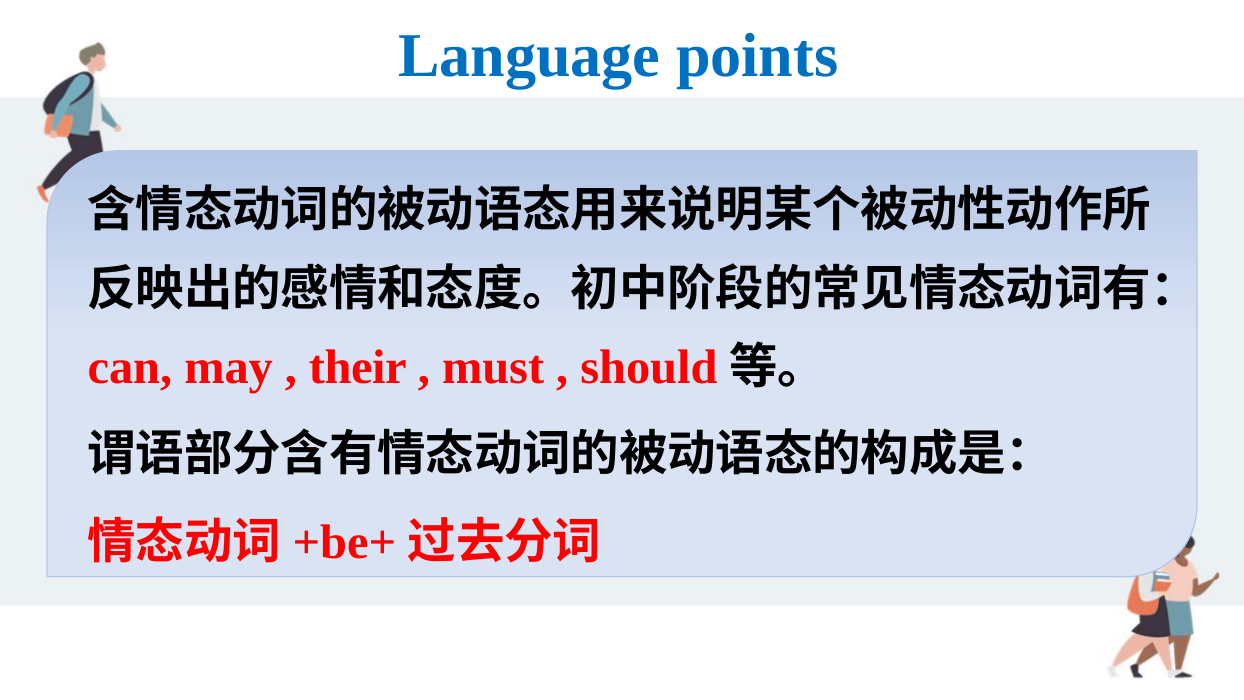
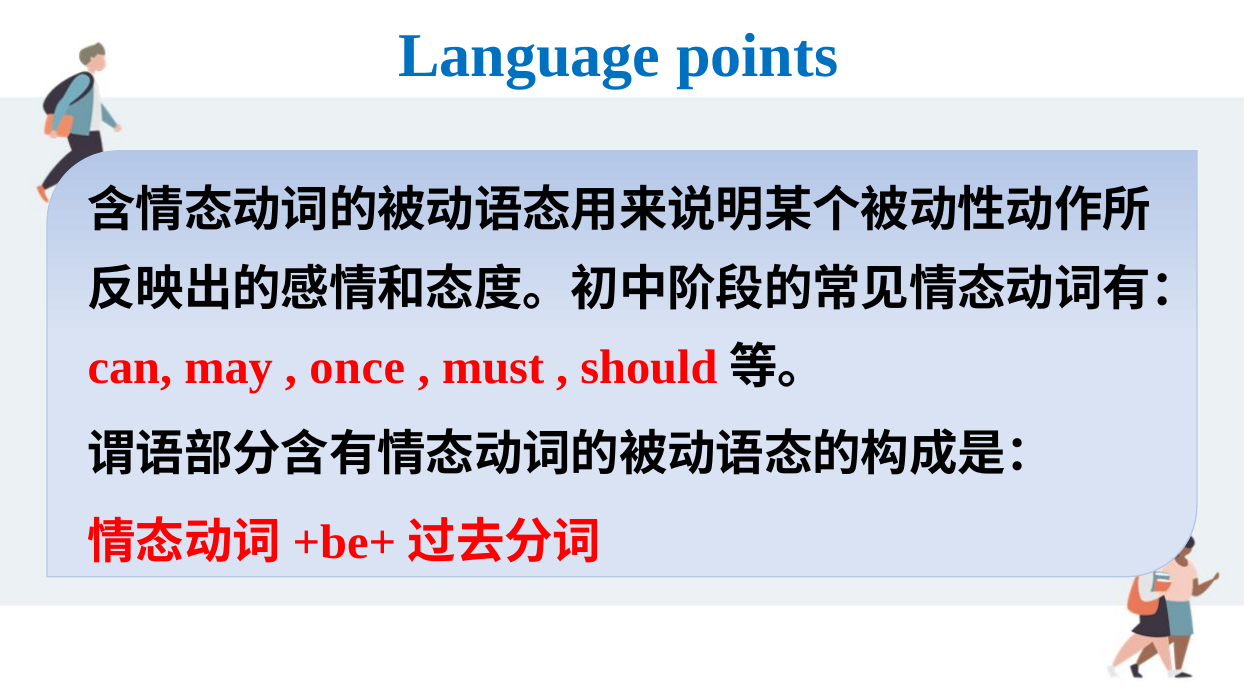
their: their -> once (357, 368)
